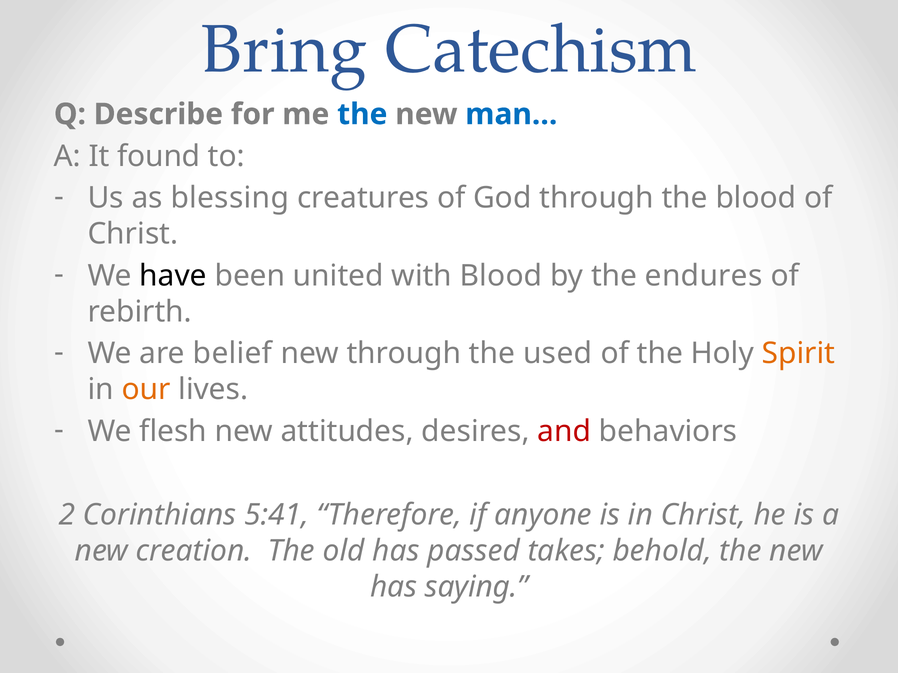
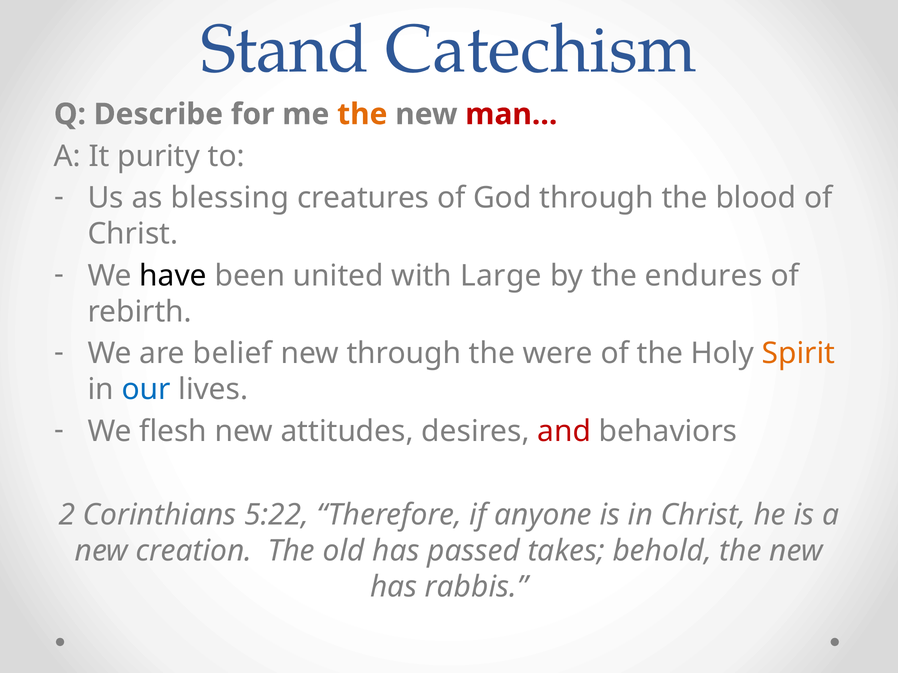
Bring: Bring -> Stand (285, 50)
the colour: blue -> orange (362, 114)
man… colour: blue -> red (511, 114)
found: found -> purity (159, 156)
with Blood: Blood -> Large (501, 276)
used: used -> were (558, 354)
our colour: orange -> blue (146, 390)
5:41: 5:41 -> 5:22 (276, 515)
saying: saying -> rabbis (476, 587)
